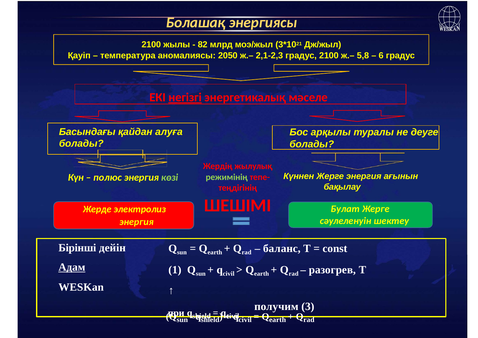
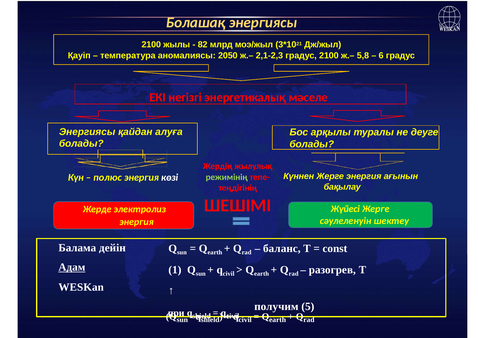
негізгі underline: present -> none (185, 97)
Басындағы: Басындағы -> Энергиясы (87, 132)
көзі colour: light green -> white (170, 177)
Булат: Булат -> Жүйесі (345, 209)
Бірінші: Бірінші -> Балама (77, 248)
3: 3 -> 5 (308, 306)
